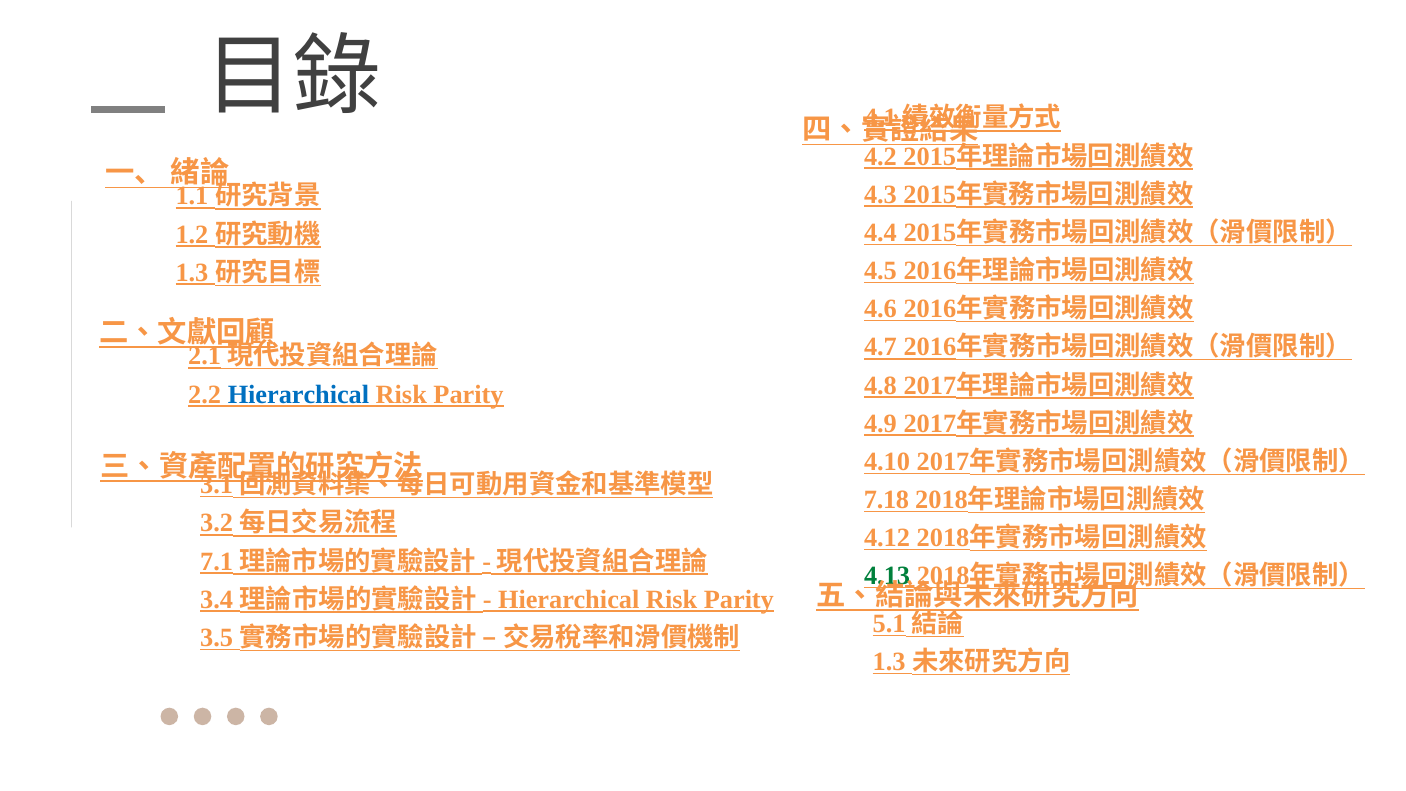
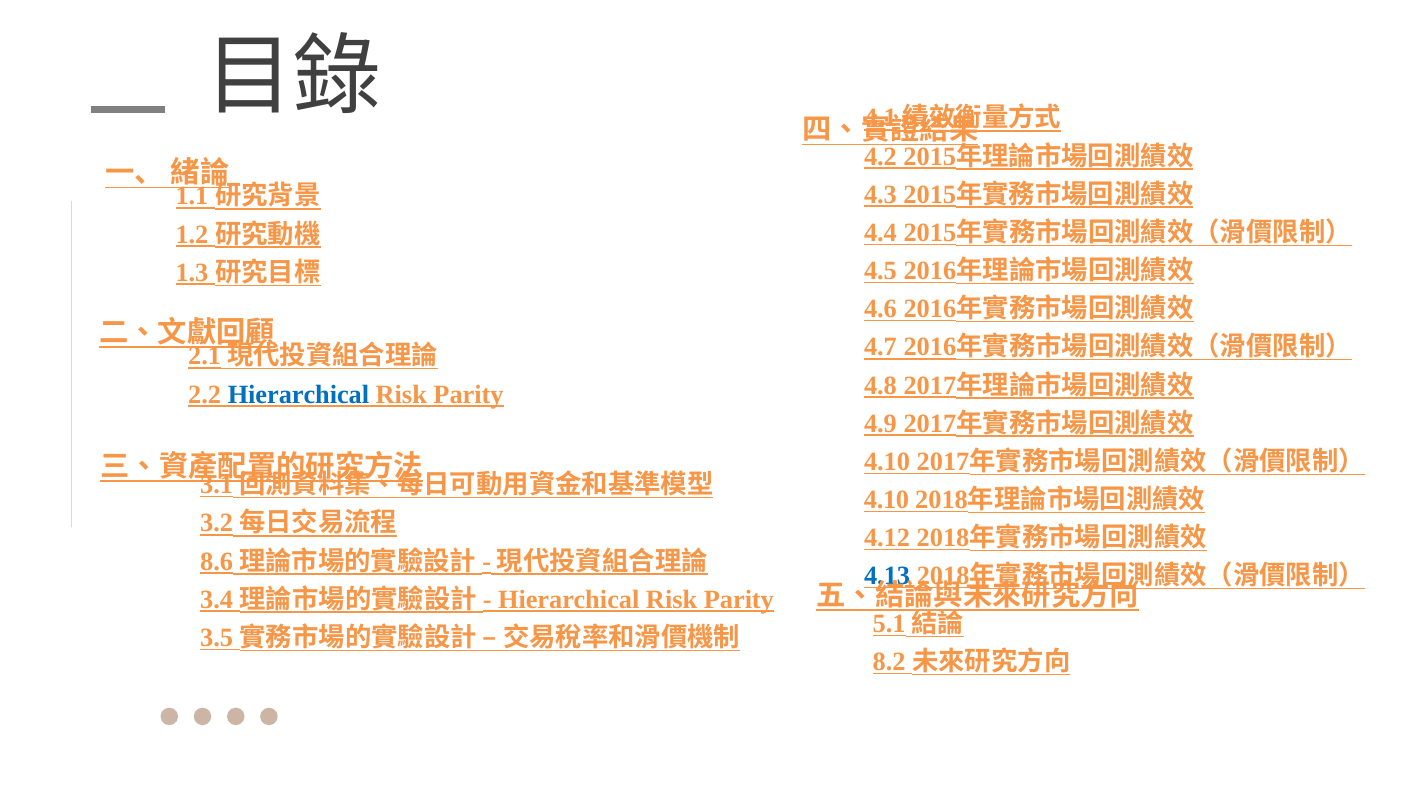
7.18: 7.18 -> 4.10 (887, 500)
7.1: 7.1 -> 8.6 (217, 561)
4.13 colour: green -> blue (887, 576)
1.3: 1.3 -> 8.2 (889, 662)
